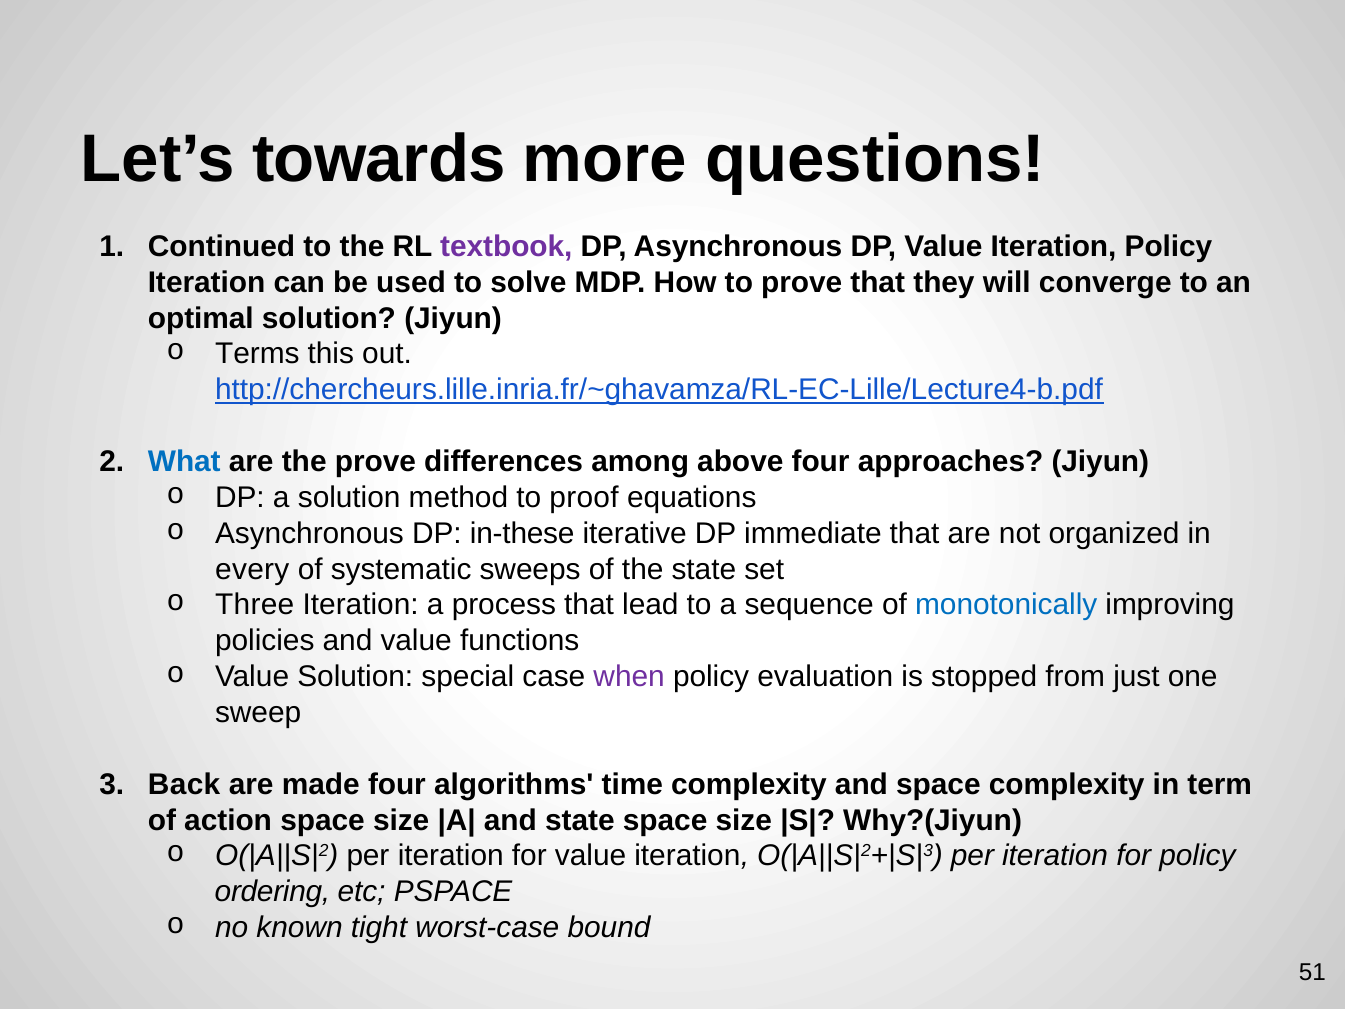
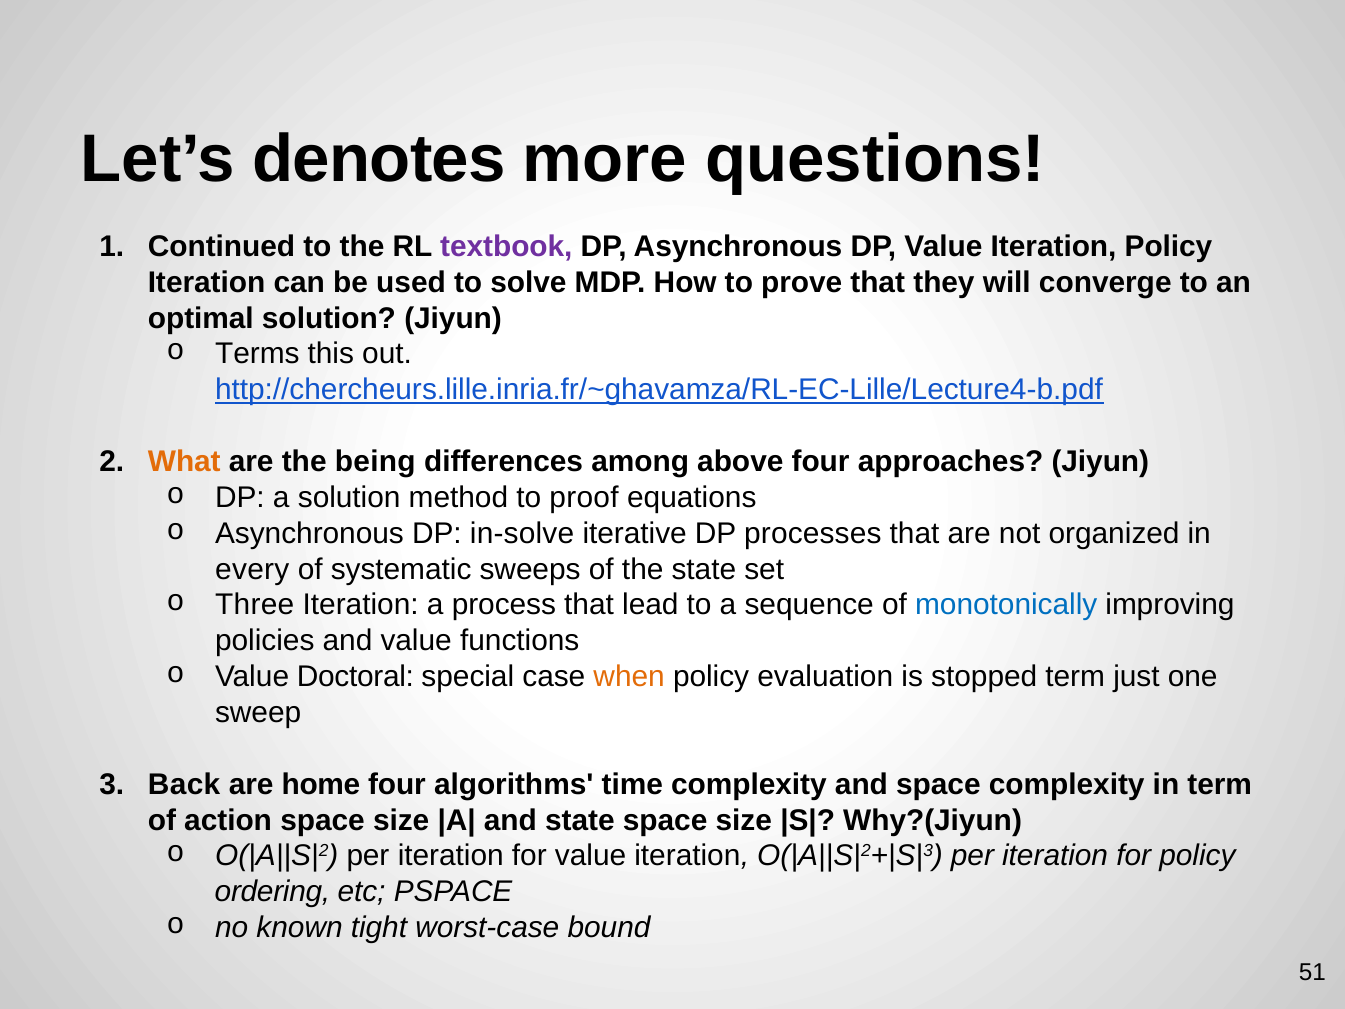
towards: towards -> denotes (379, 159)
What colour: blue -> orange (184, 462)
the prove: prove -> being (375, 462)
in-these: in-these -> in-solve (522, 533)
immediate: immediate -> processes (813, 533)
Value Solution: Solution -> Doctoral (355, 677)
when colour: purple -> orange (629, 677)
stopped from: from -> term (1075, 677)
made: made -> home (321, 784)
